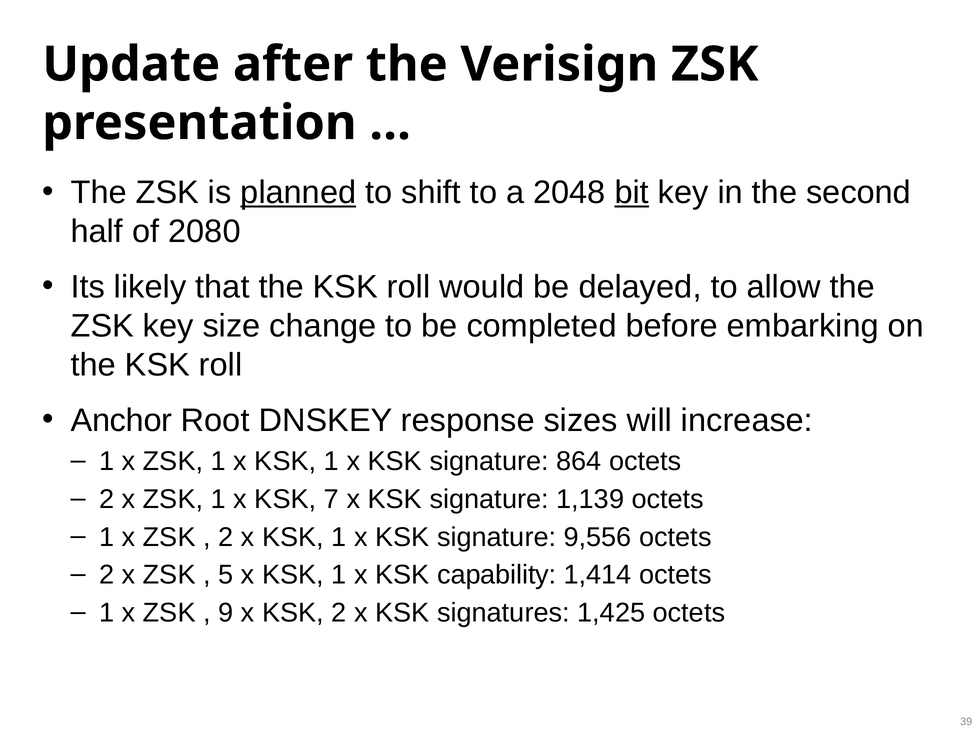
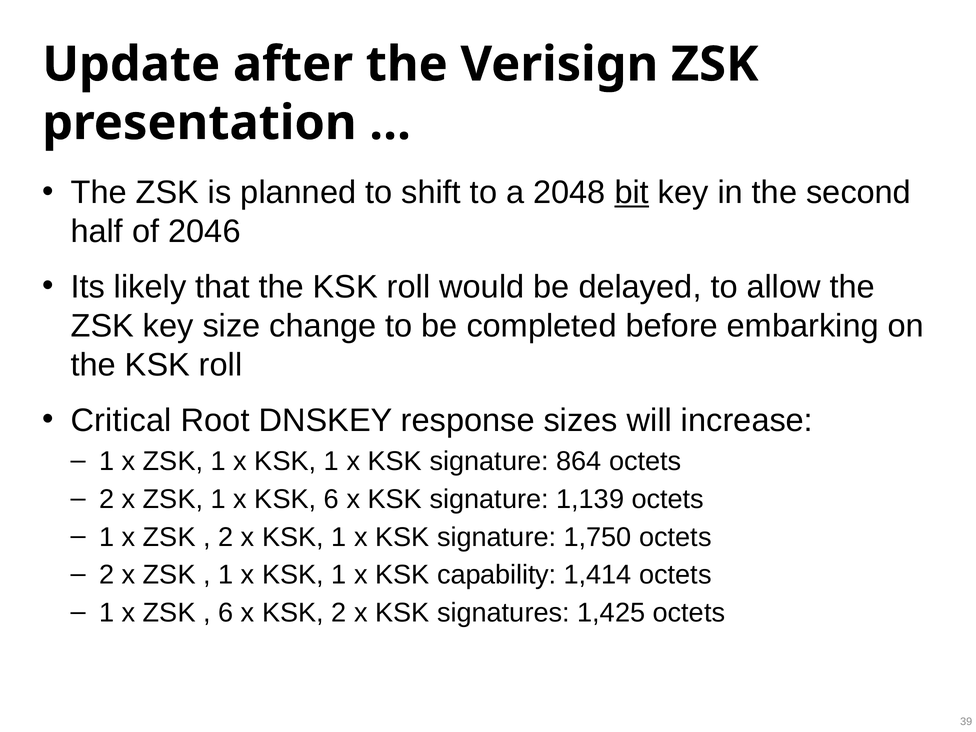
planned underline: present -> none (298, 193)
2080: 2080 -> 2046 (204, 232)
Anchor: Anchor -> Critical (121, 420)
KSK 7: 7 -> 6 (331, 499)
9,556: 9,556 -> 1,750 (598, 537)
5: 5 -> 1 (226, 575)
9: 9 -> 6 (226, 613)
